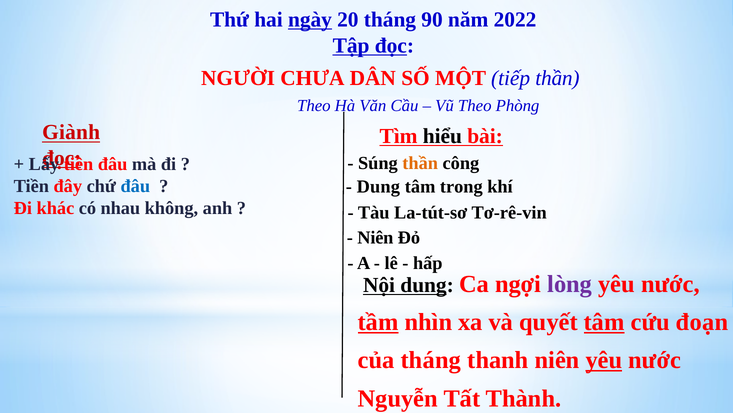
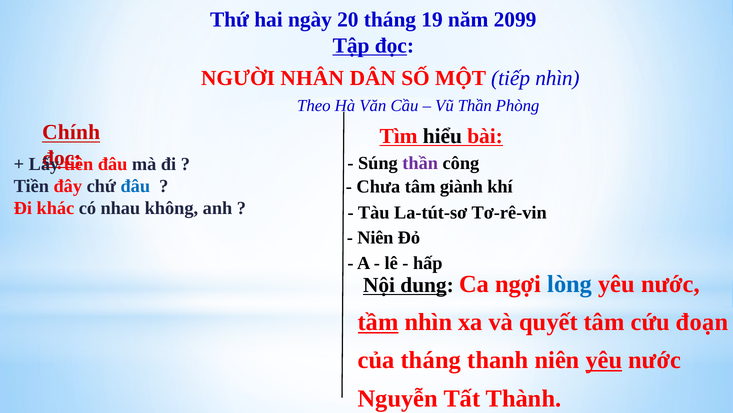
ngày underline: present -> none (310, 20)
90: 90 -> 19 (432, 20)
2022: 2022 -> 2099 (515, 20)
CHƯA: CHƯA -> NHÂN (312, 78)
tiếp thần: thần -> nhìn (557, 78)
Vũ Theo: Theo -> Thần (475, 105)
Giành: Giành -> Chính (71, 132)
thần colour: orange -> purple (420, 163)
Dung: Dung -> Chưa (378, 186)
trong: trong -> giành (461, 186)
lòng colour: purple -> blue (570, 284)
tâm underline: present -> none (604, 322)
